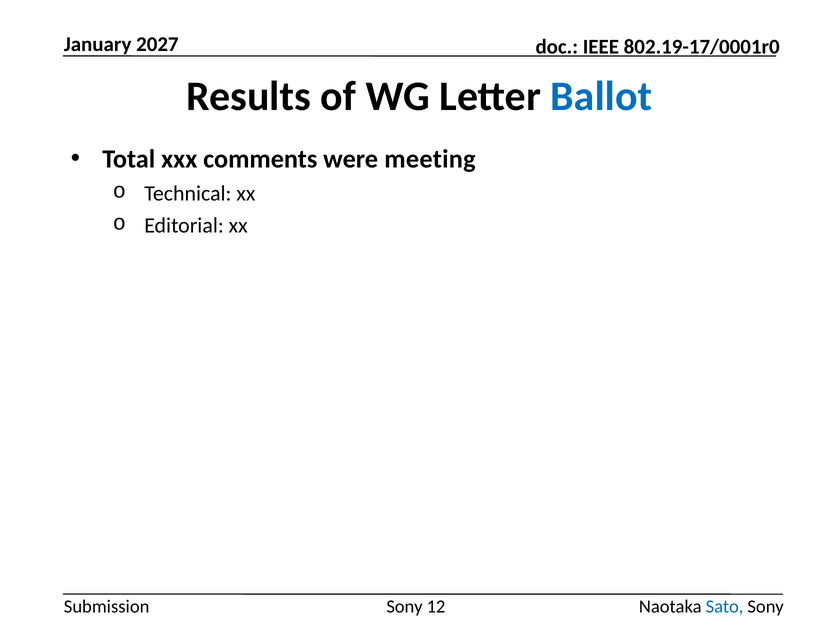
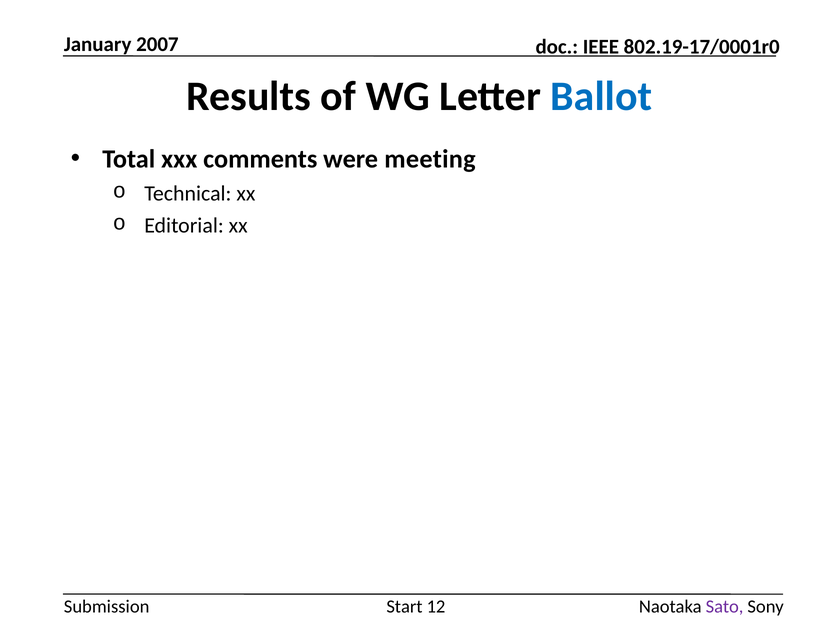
2027: 2027 -> 2007 (157, 45)
Sony: Sony -> Start (404, 607)
Sato colour: blue -> purple (725, 607)
